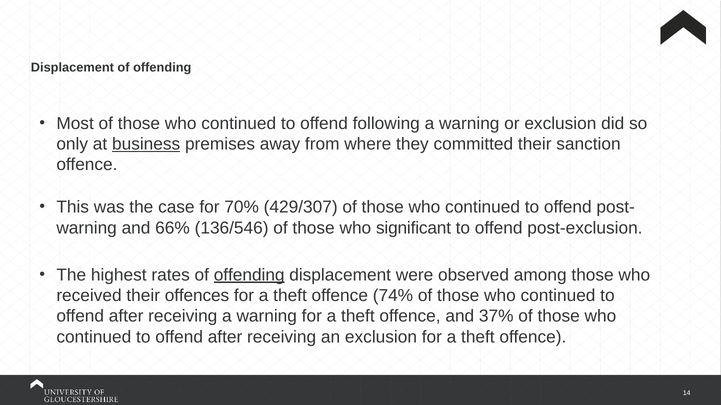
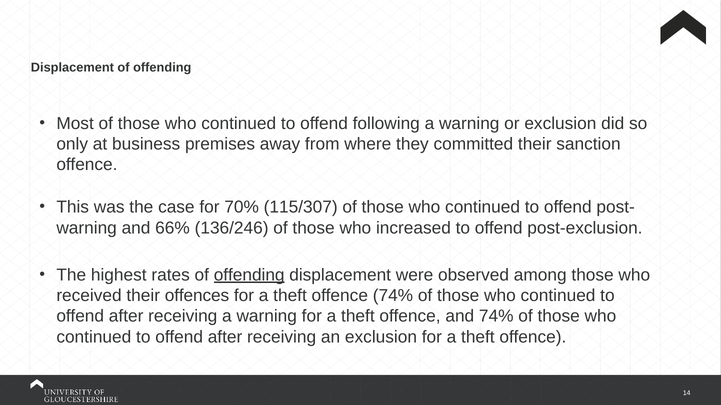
business underline: present -> none (146, 144)
429/307: 429/307 -> 115/307 (301, 207)
136/546: 136/546 -> 136/246 (232, 228)
significant: significant -> increased (413, 228)
and 37%: 37% -> 74% (496, 317)
